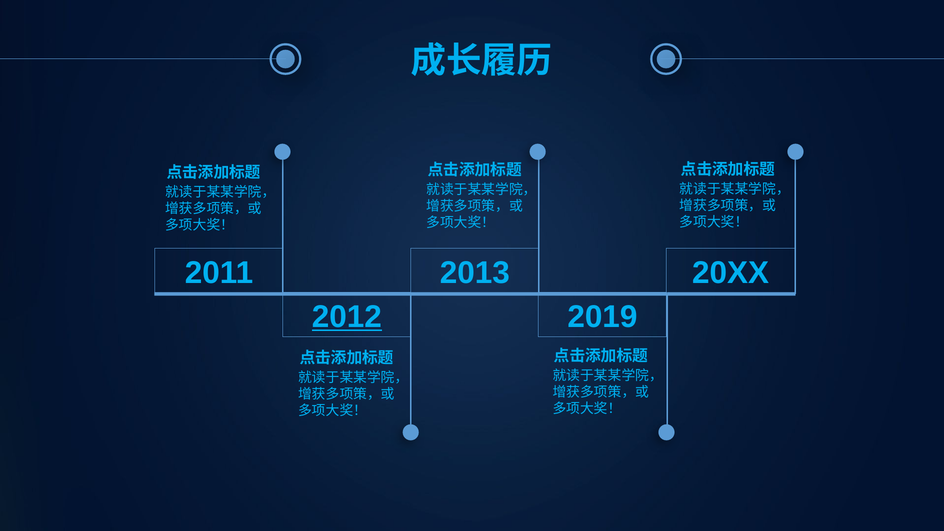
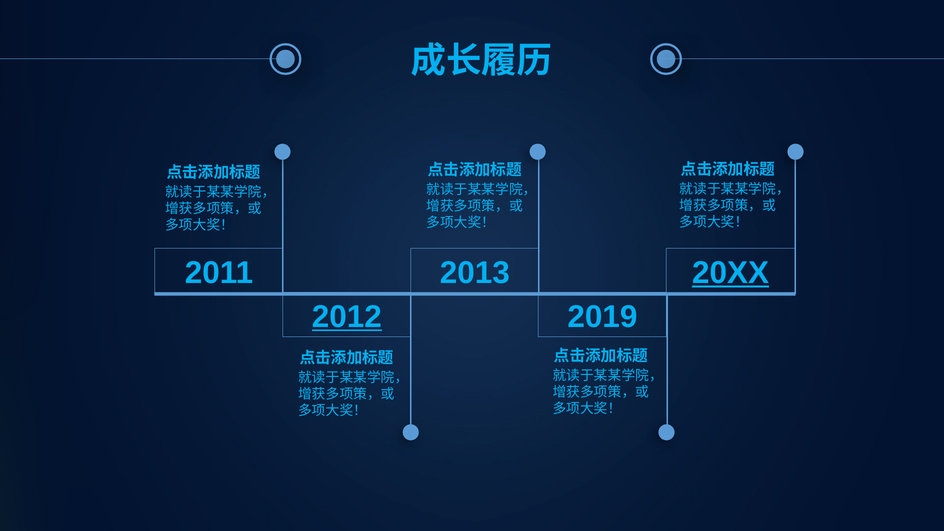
20XX underline: none -> present (731, 273)
